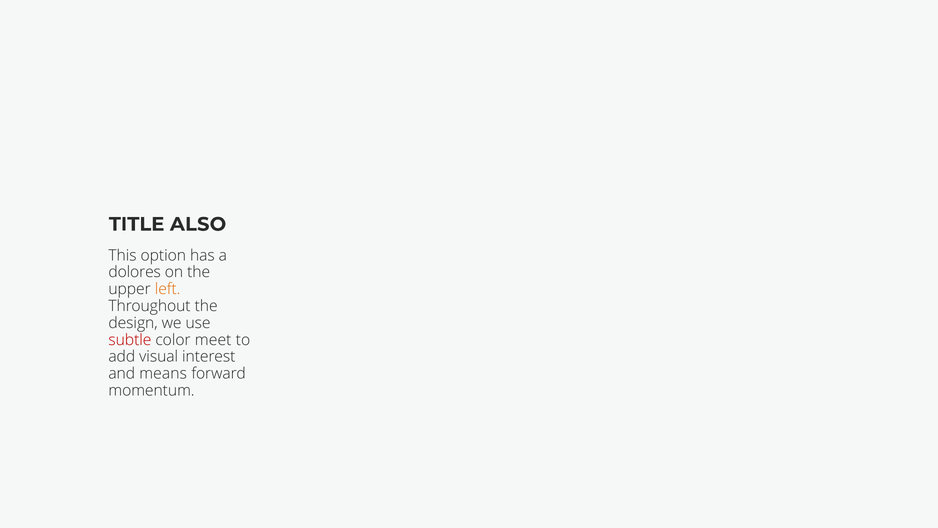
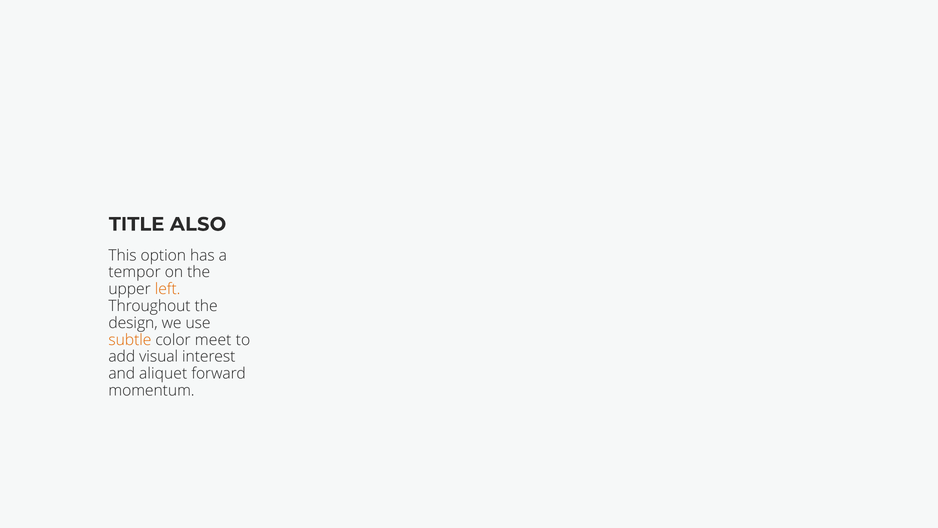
dolores: dolores -> tempor (135, 272)
subtle colour: red -> orange (130, 340)
means: means -> aliquet (163, 373)
